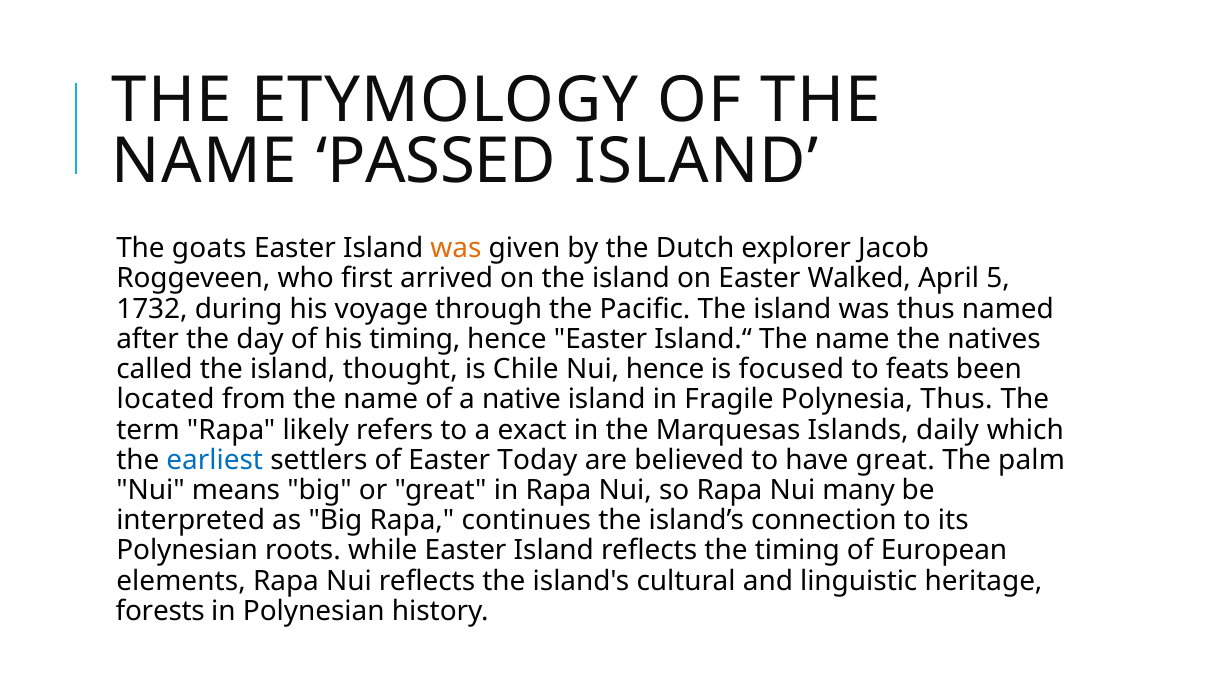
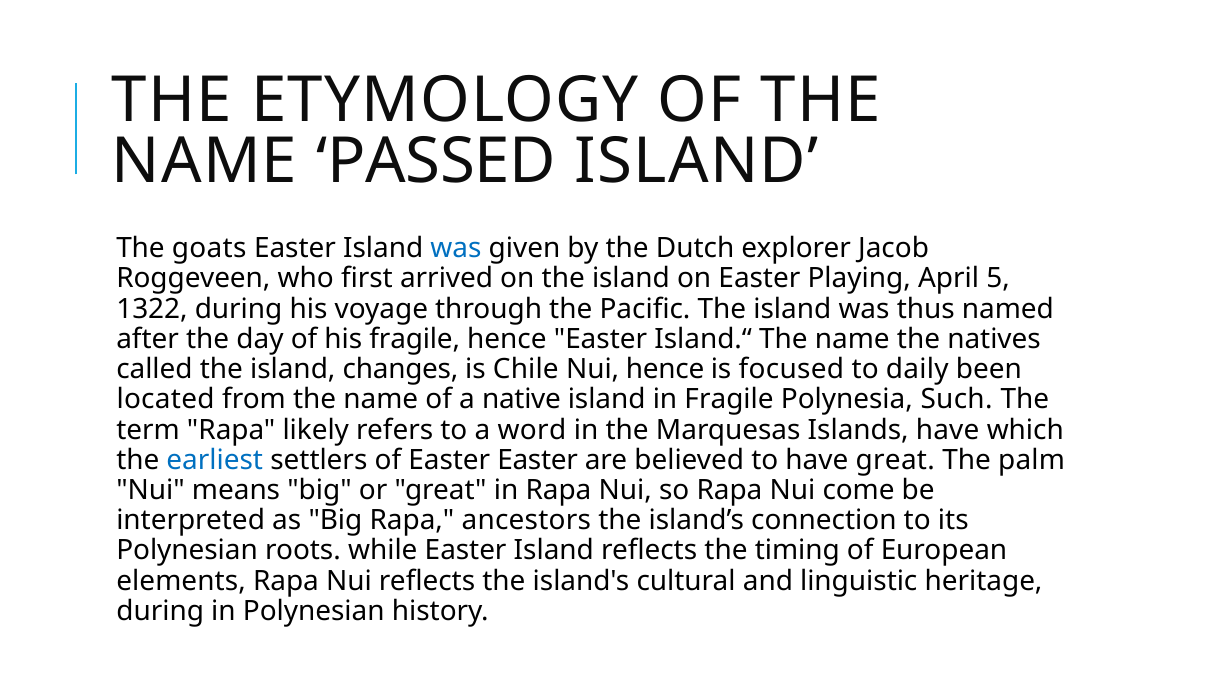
was colour: orange -> blue (456, 248)
Walked: Walked -> Playing (859, 279)
1732: 1732 -> 1322 (152, 309)
his timing: timing -> fragile (415, 339)
thought: thought -> changes (400, 369)
feats: feats -> daily (917, 369)
Polynesia Thus: Thus -> Such (957, 399)
exact: exact -> word (532, 430)
Islands daily: daily -> have (948, 430)
Easter Today: Today -> Easter (538, 460)
many: many -> come (859, 490)
continues: continues -> ancestors (526, 520)
forests: forests -> during (160, 611)
